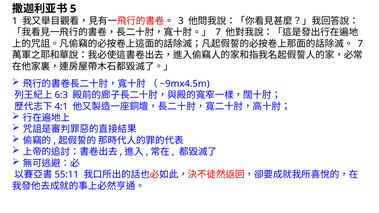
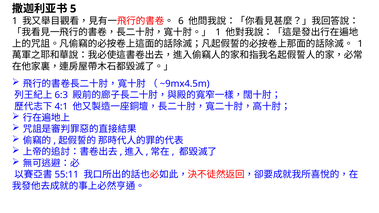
3: 3 -> 6 (181, 21)
7: 7 -> 1 (218, 32)
7: 7 -> 1 (360, 44)
